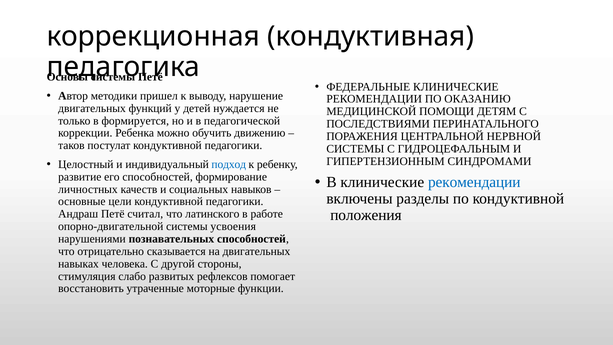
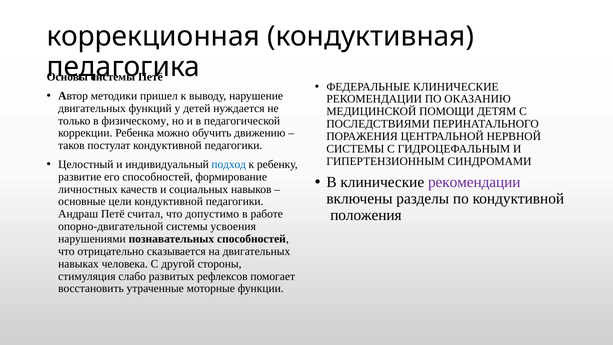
формируется: формируется -> физическому (135, 121)
рекомендации colour: blue -> purple (474, 182)
латинского: латинского -> допустимо (212, 214)
